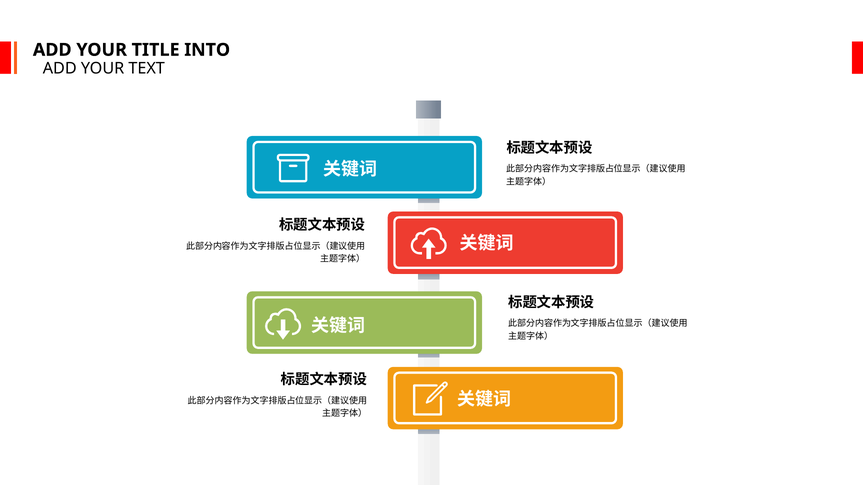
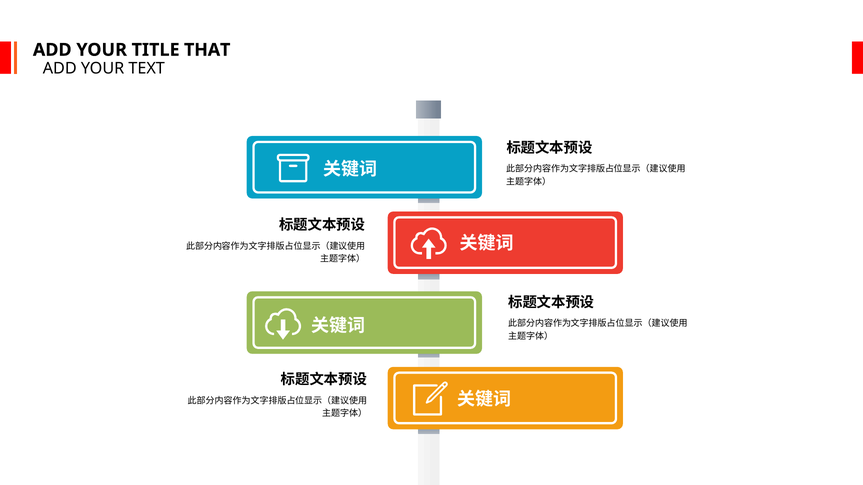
INTO: INTO -> THAT (207, 50)
